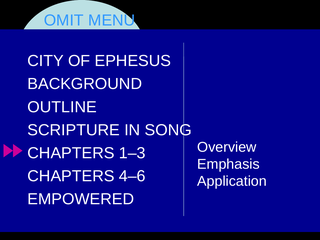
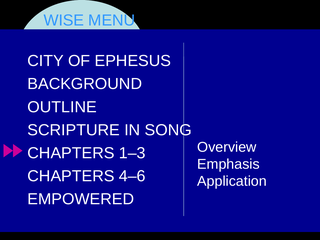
OMIT: OMIT -> WISE (64, 20)
